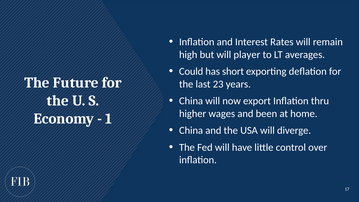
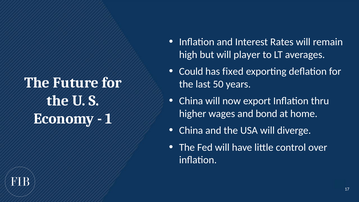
short: short -> fixed (233, 71)
23: 23 -> 50 (218, 84)
been: been -> bond (266, 114)
